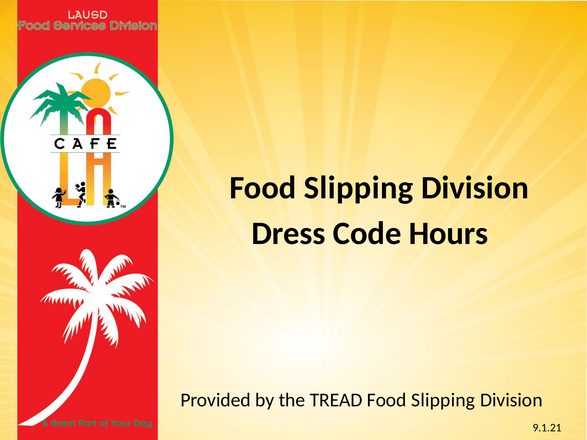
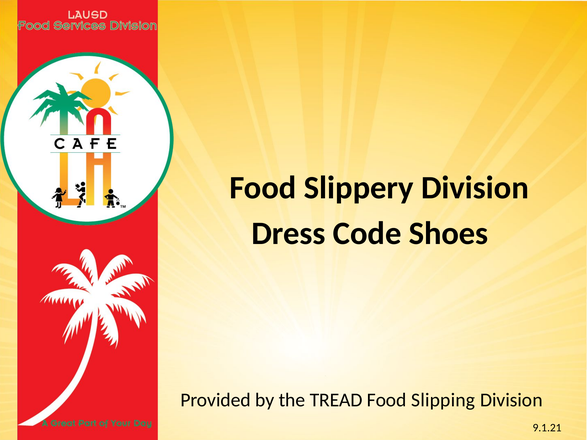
Slipping: Slipping -> Slippery (359, 188)
Hours: Hours -> Shoes (448, 233)
